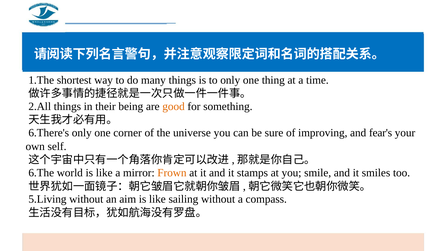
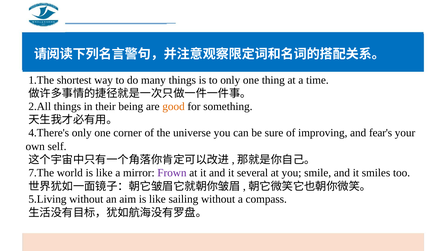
6.There's: 6.There's -> 4.There's (49, 133)
6.The: 6.The -> 7.The (41, 173)
Frown colour: orange -> purple (172, 173)
stamps: stamps -> several (253, 173)
